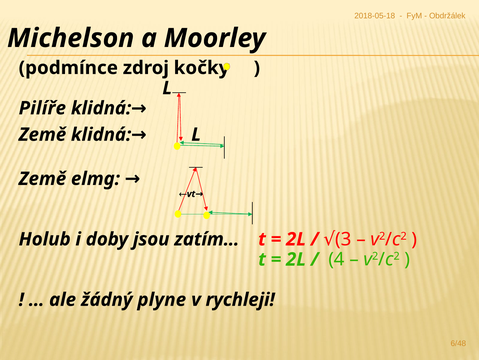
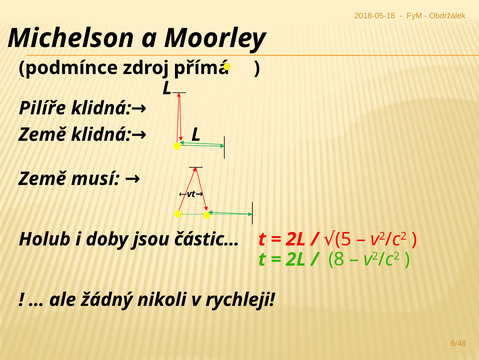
kočky: kočky -> přímá (202, 68)
elmg: elmg -> musí (95, 178)
zatím…: zatím… -> částic… (207, 239)
3: 3 -> 5 (343, 239)
4: 4 -> 8 (336, 259)
plyne: plyne -> nikoli (162, 299)
